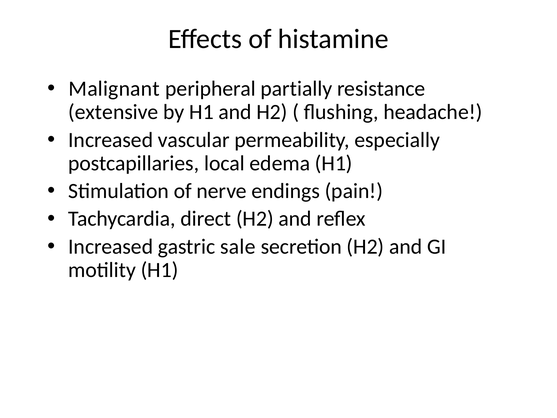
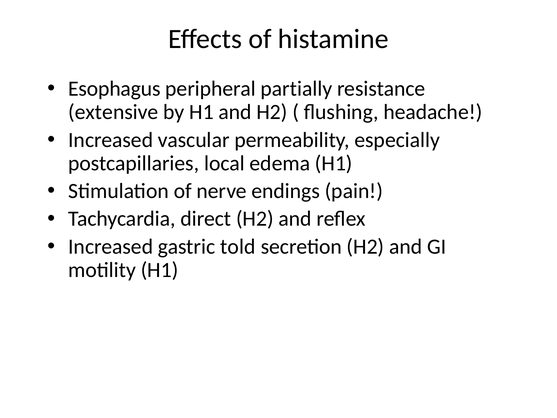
Malignant: Malignant -> Esophagus (114, 89)
sale: sale -> told (238, 246)
